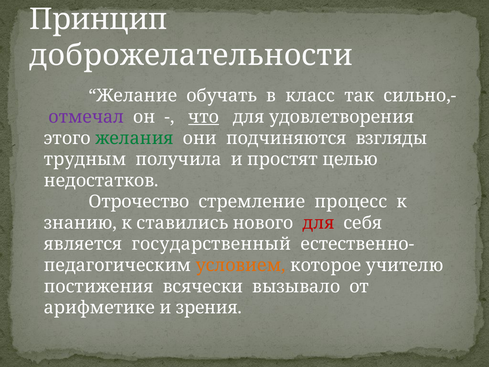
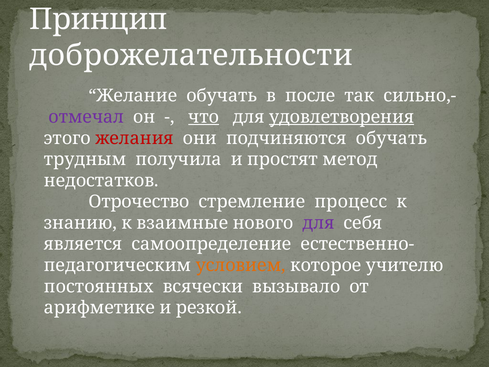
класс: класс -> после (310, 96)
удовлетворения underline: none -> present (342, 117)
желания colour: green -> red (135, 138)
подчиняются взгляды: взгляды -> обучать (391, 138)
целью: целью -> метод (350, 159)
ставились: ставились -> взаимные (182, 223)
для colour: red -> purple (319, 223)
государственный: государственный -> самоопределение (211, 244)
постижения: постижения -> постоянных (99, 286)
зрения: зрения -> резкой (209, 308)
